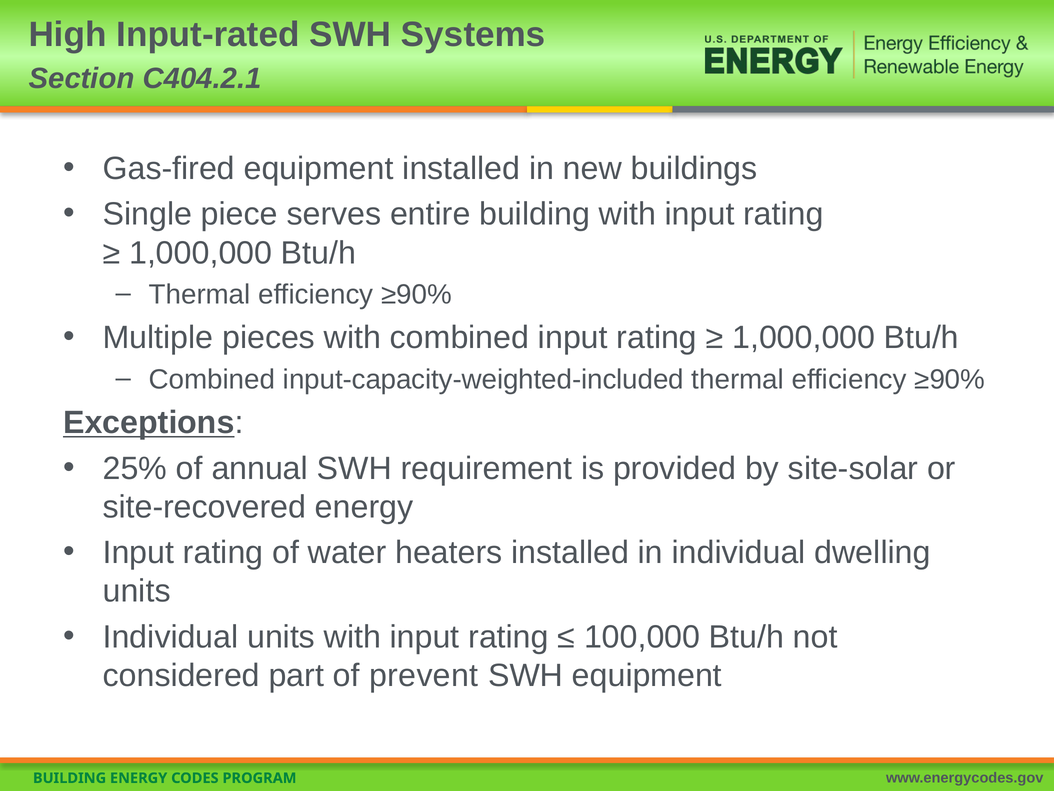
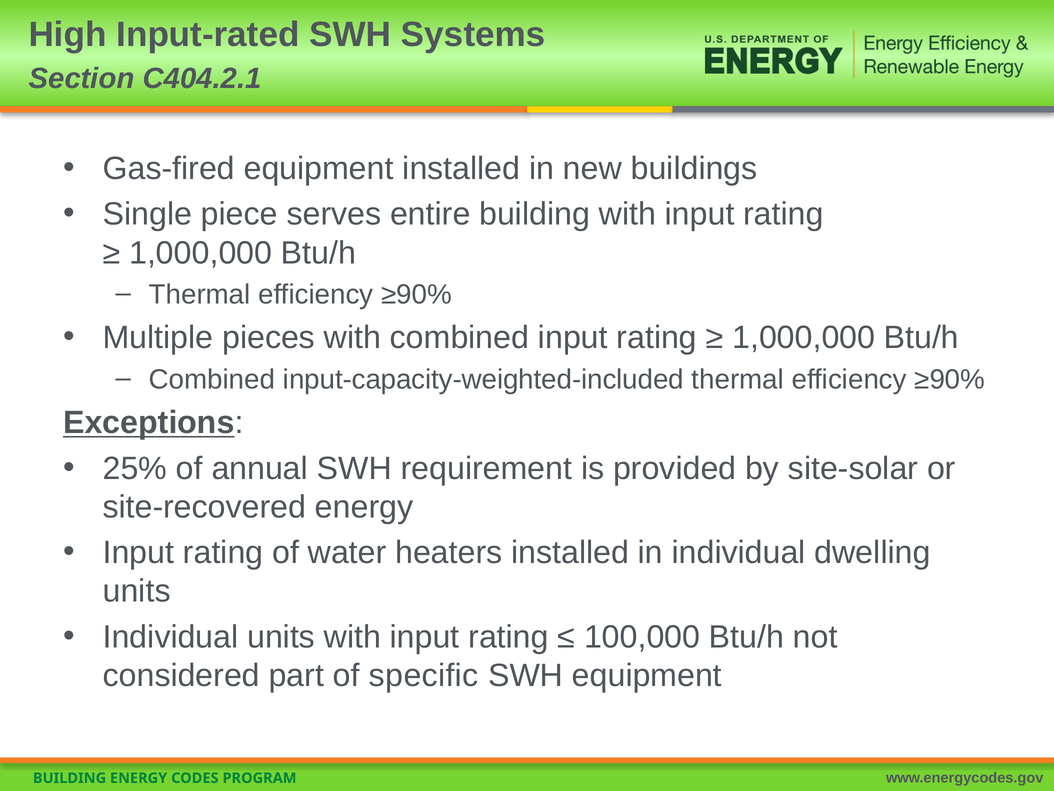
prevent: prevent -> specific (424, 675)
